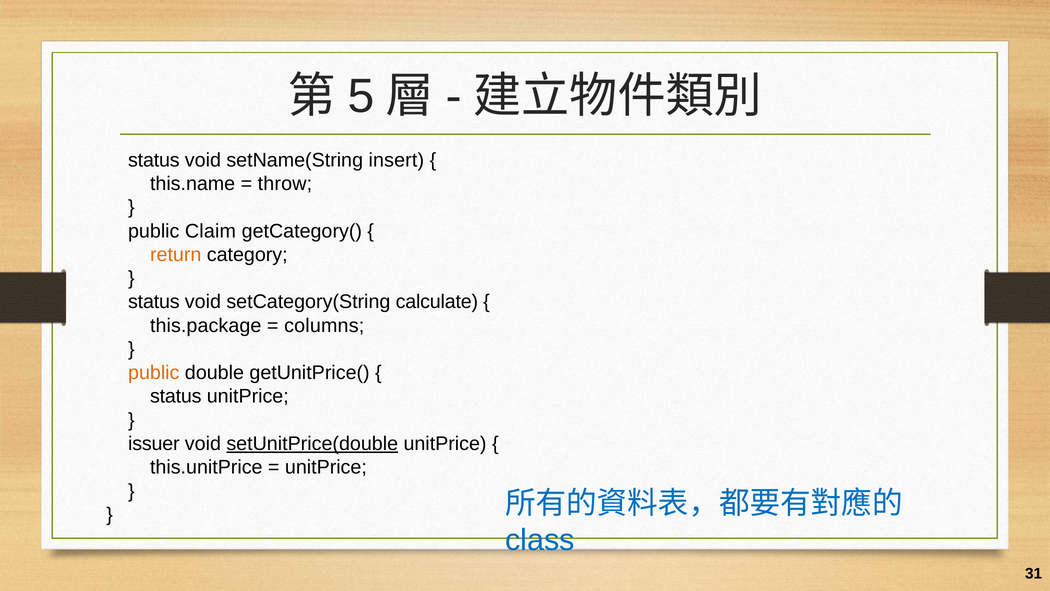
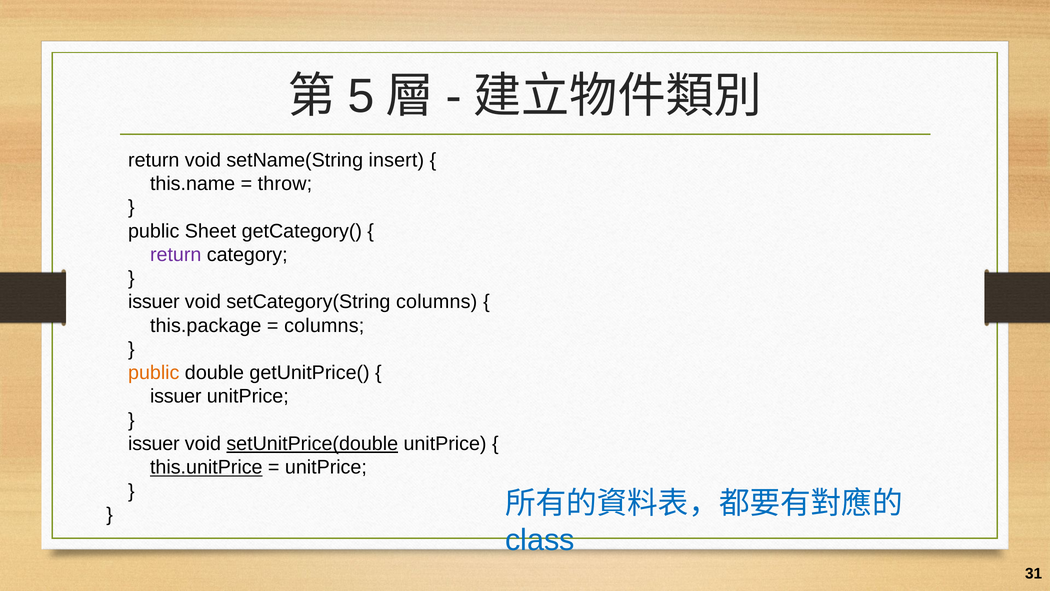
status: status -> return (154, 160)
Claim: Claim -> Sheet (211, 231)
return colour: orange -> purple (176, 254)
status: status -> issuer (154, 302)
setCategory(String calculate: calculate -> columns (437, 302)
status: status -> issuer (176, 396)
this.unitPrice underline: none -> present (206, 467)
